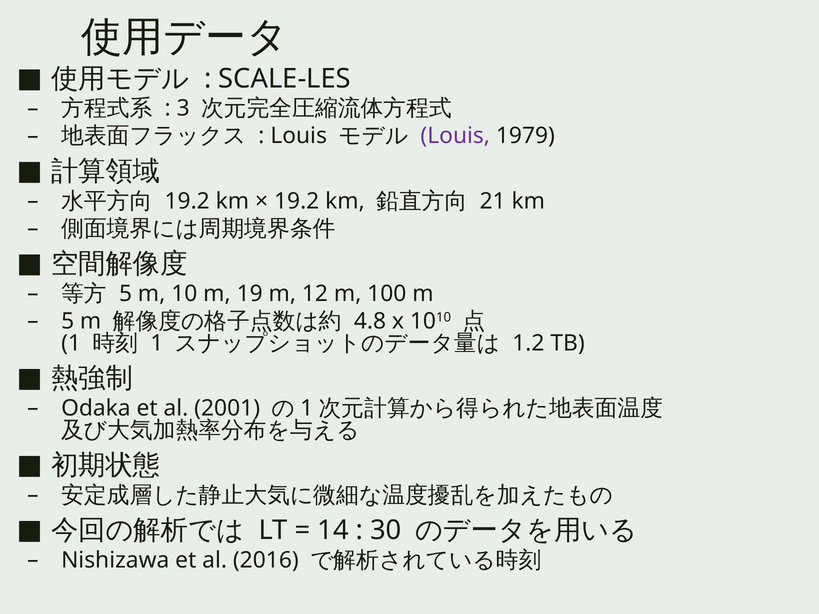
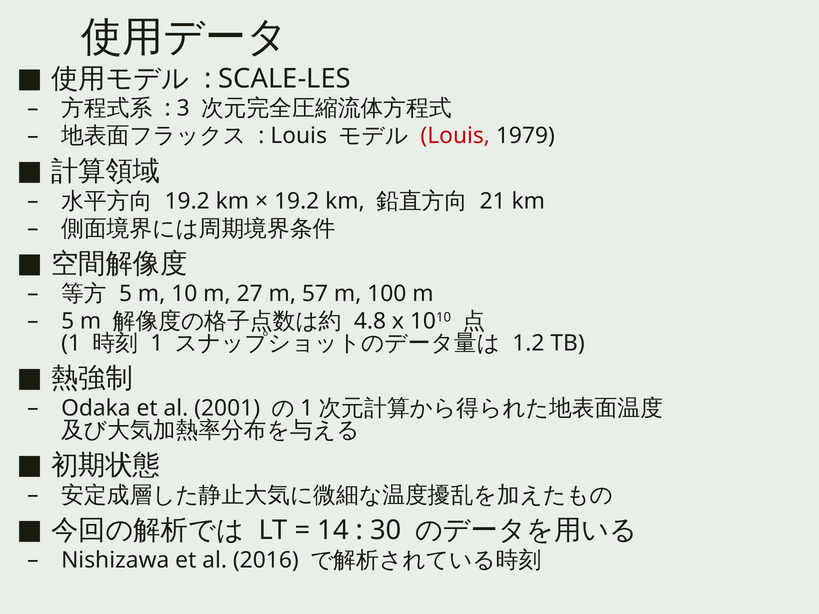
Louis colour: purple -> red (455, 136)
19: 19 -> 27 (250, 294)
12: 12 -> 57 (315, 294)
